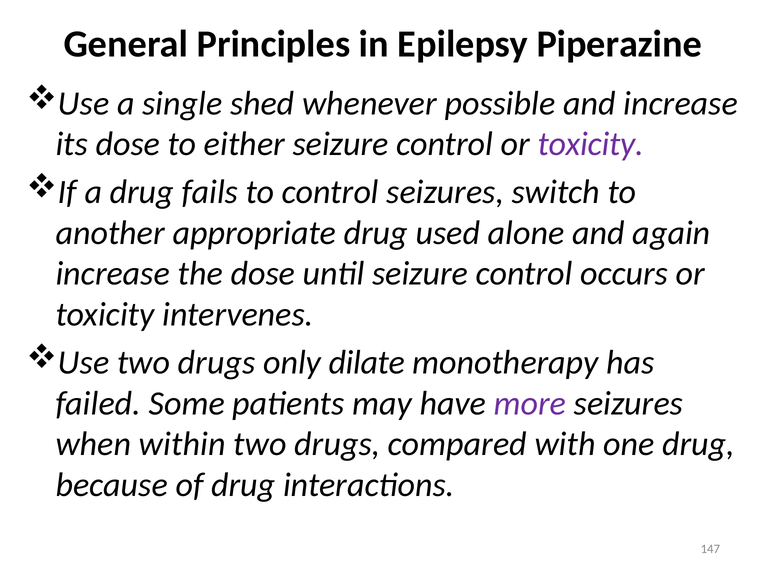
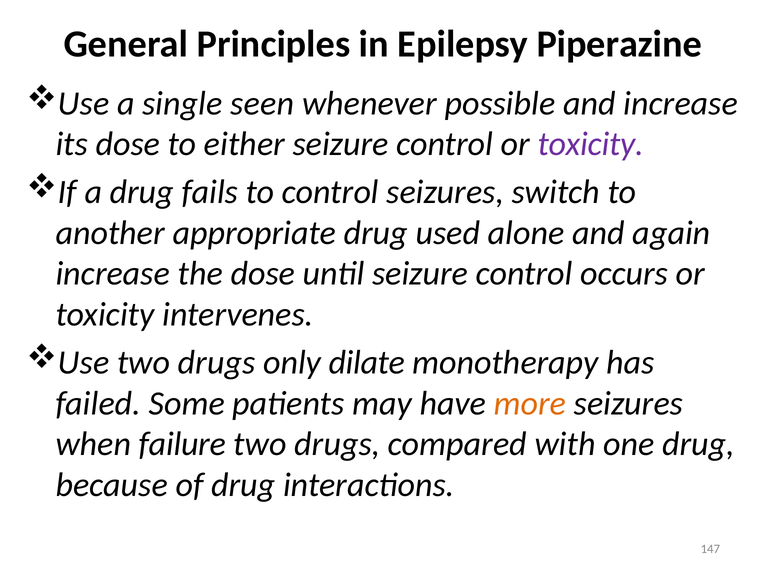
shed: shed -> seen (262, 103)
more colour: purple -> orange (530, 403)
within: within -> failure (182, 444)
